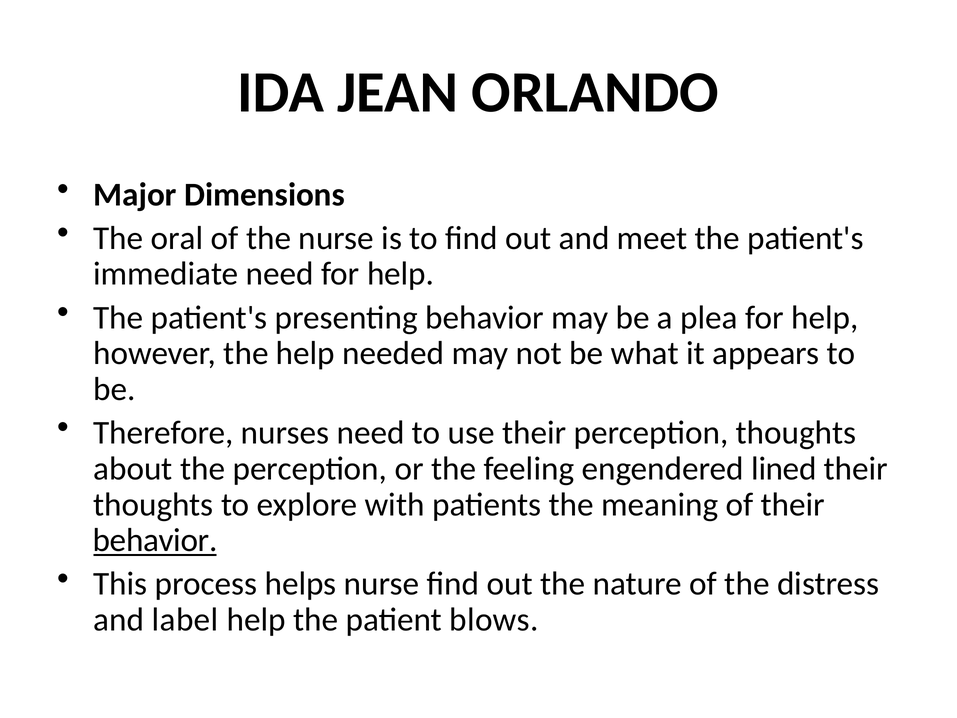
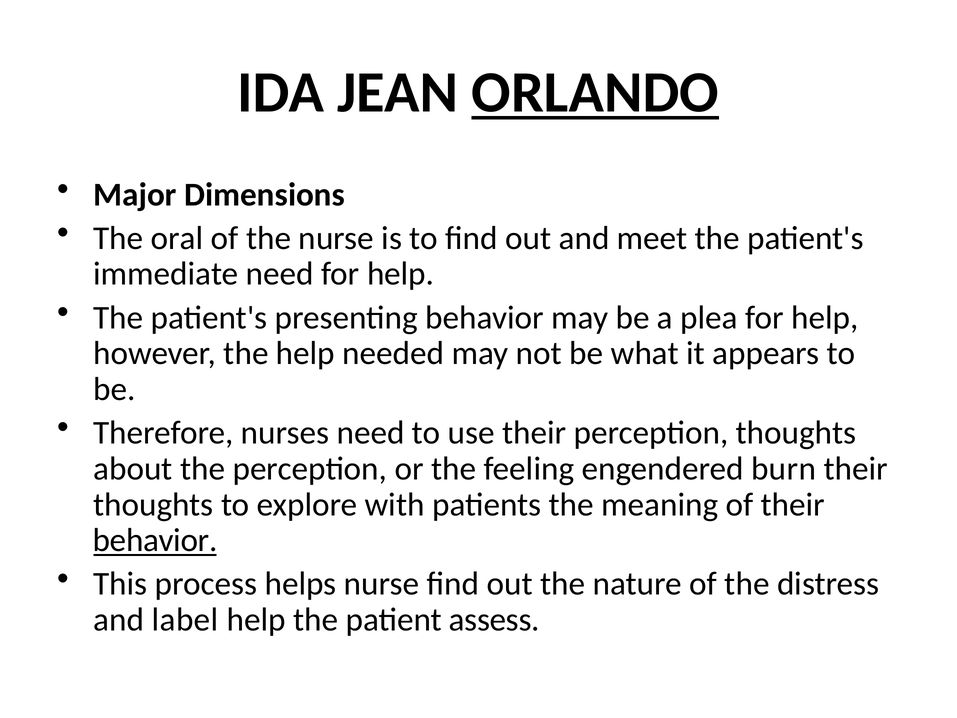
ORLANDO underline: none -> present (595, 93)
lined: lined -> burn (784, 469)
blows: blows -> assess (494, 620)
